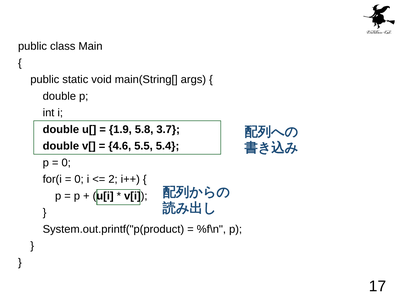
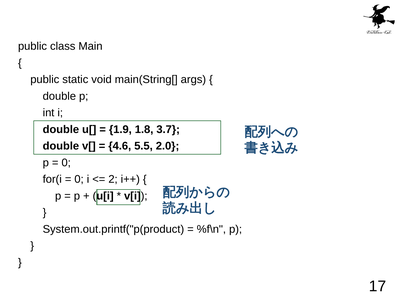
5.8: 5.8 -> 1.8 (144, 130)
5.4: 5.4 -> 2.0 (168, 146)
